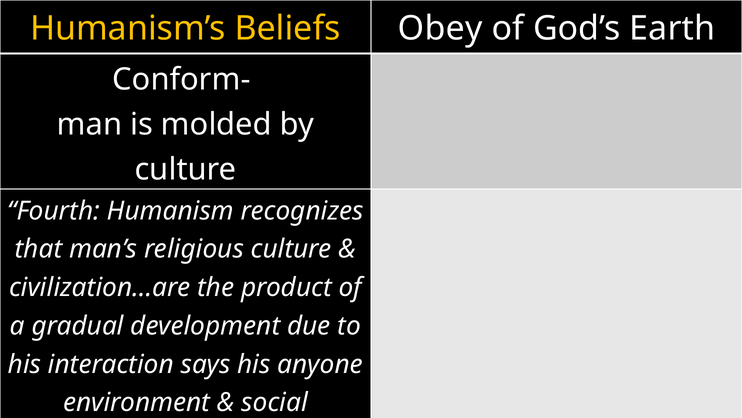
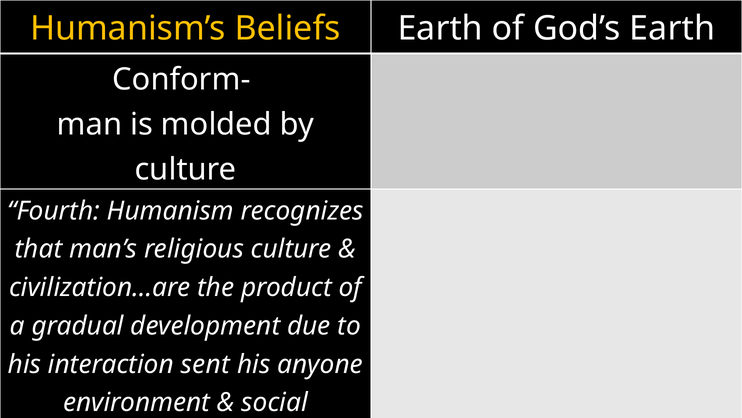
Beliefs Obey: Obey -> Earth (440, 28)
says: says -> sent (205, 364)
